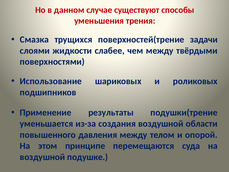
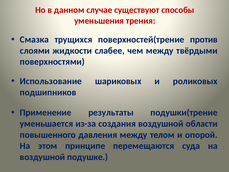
задачи: задачи -> против (204, 40)
